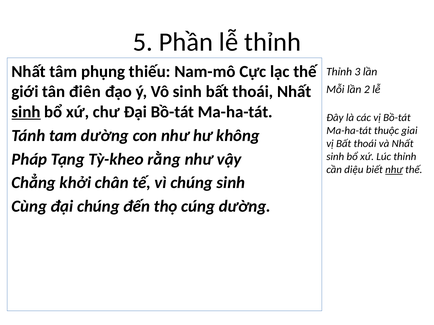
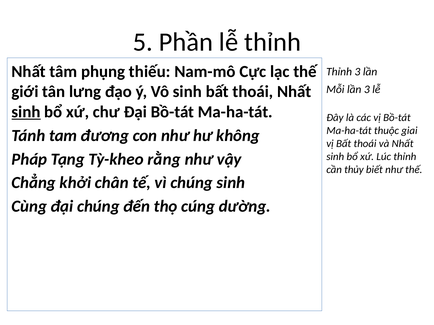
lần 2: 2 -> 3 (367, 89)
điên: điên -> lưng (85, 92)
tam dường: dường -> đương (105, 136)
diệu: diệu -> thủy (354, 170)
như underline: present -> none (394, 170)
